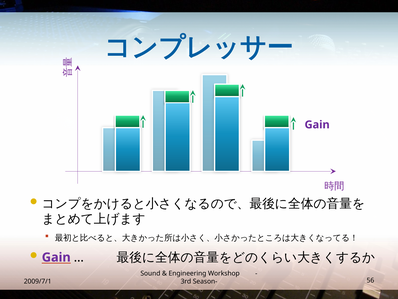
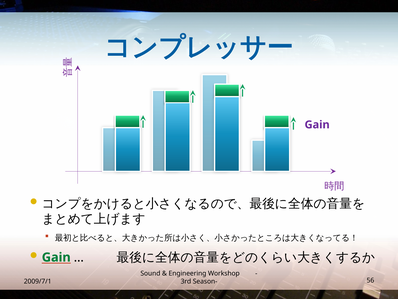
Gain colour: purple -> green (56, 257)
